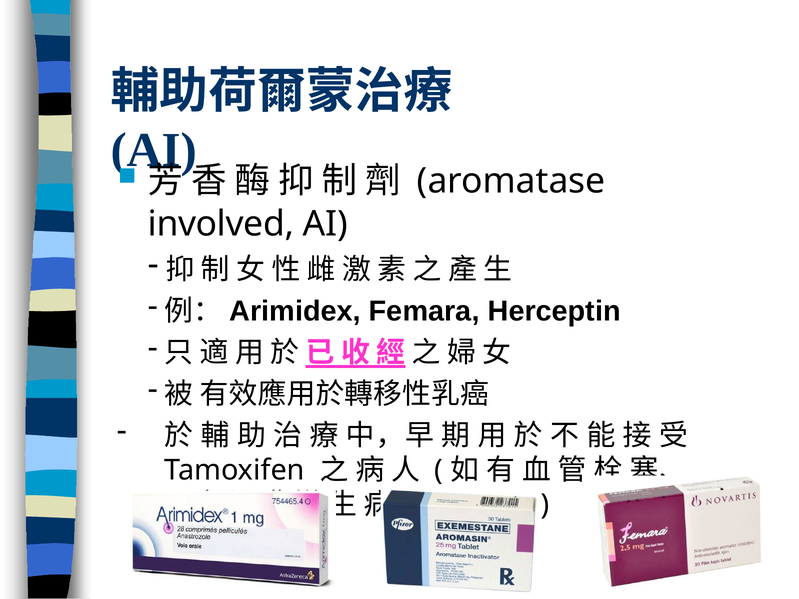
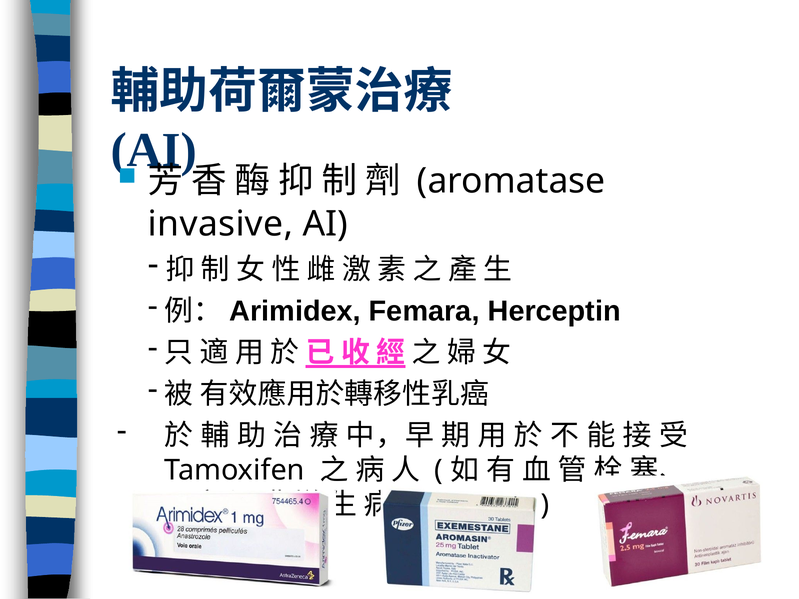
involved: involved -> invasive (221, 224)
